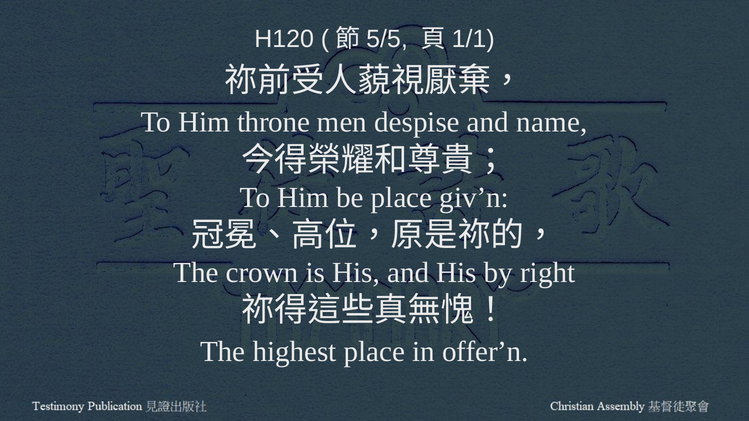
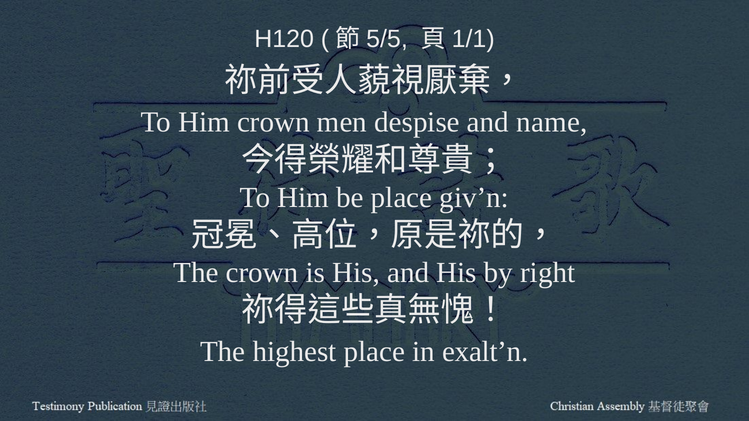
Him throne: throne -> crown (273, 122)
offer’n: offer’n -> exalt’n (485, 352)
